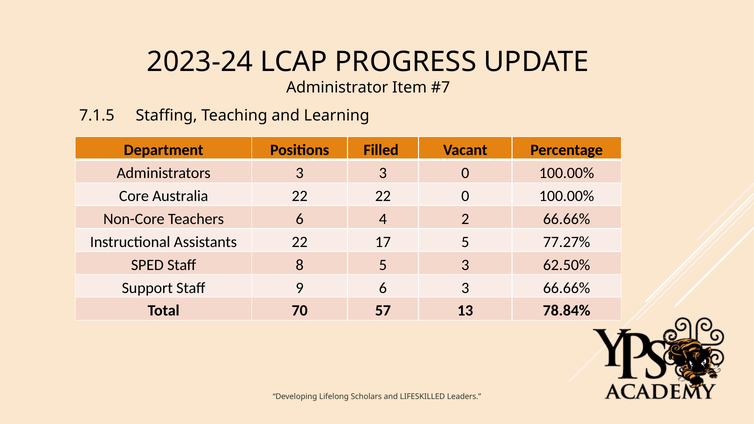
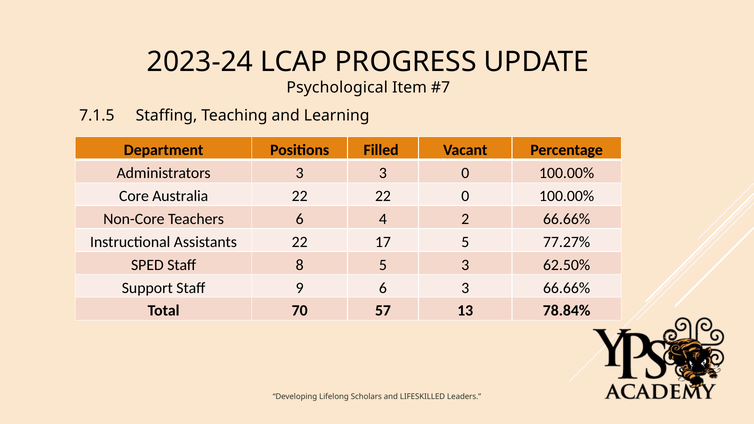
Administrator: Administrator -> Psychological (337, 87)
